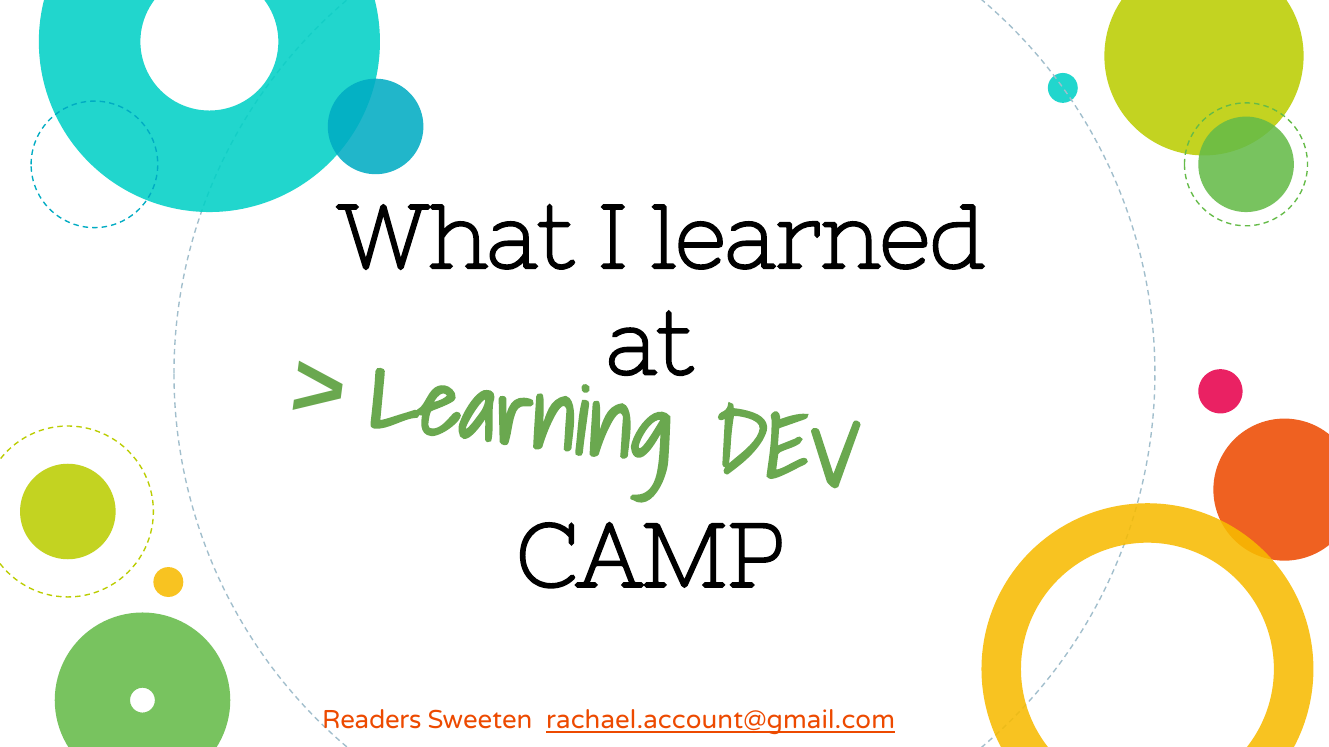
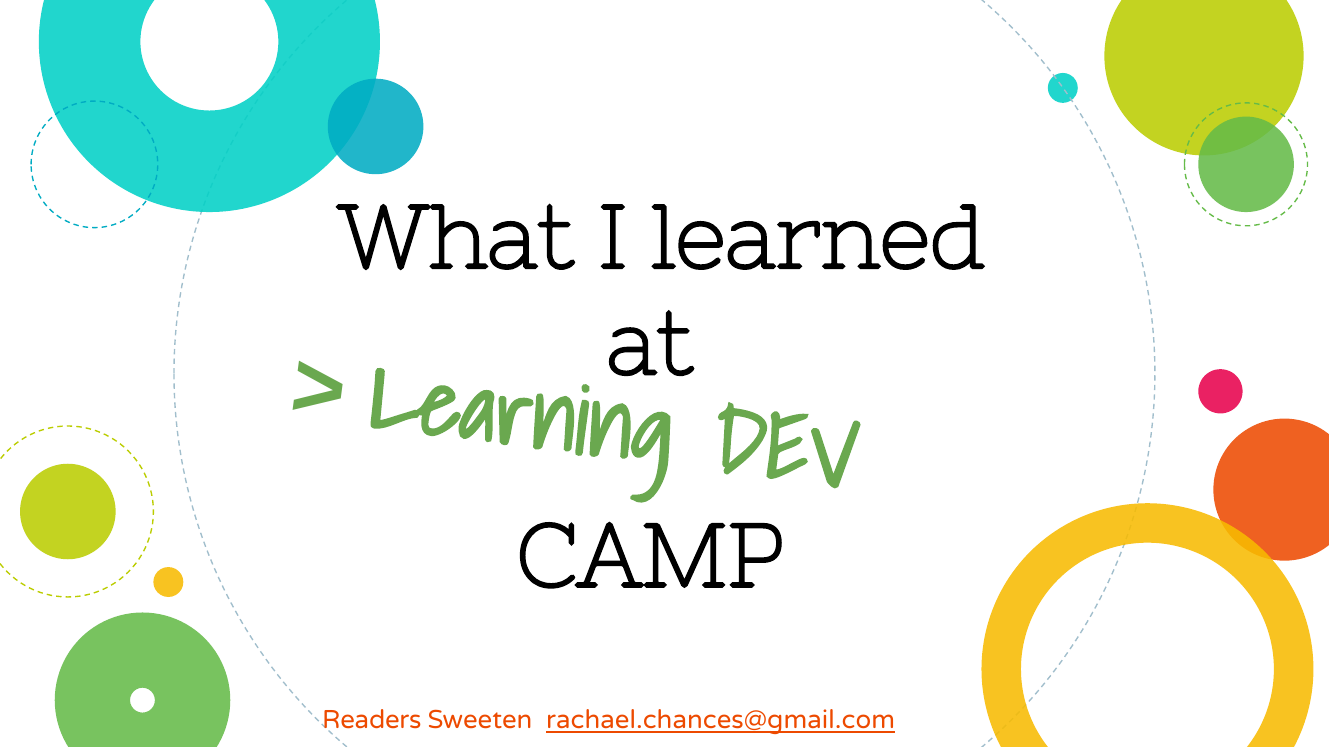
rachael.account@gmail.com: rachael.account@gmail.com -> rachael.chances@gmail.com (721, 721)
